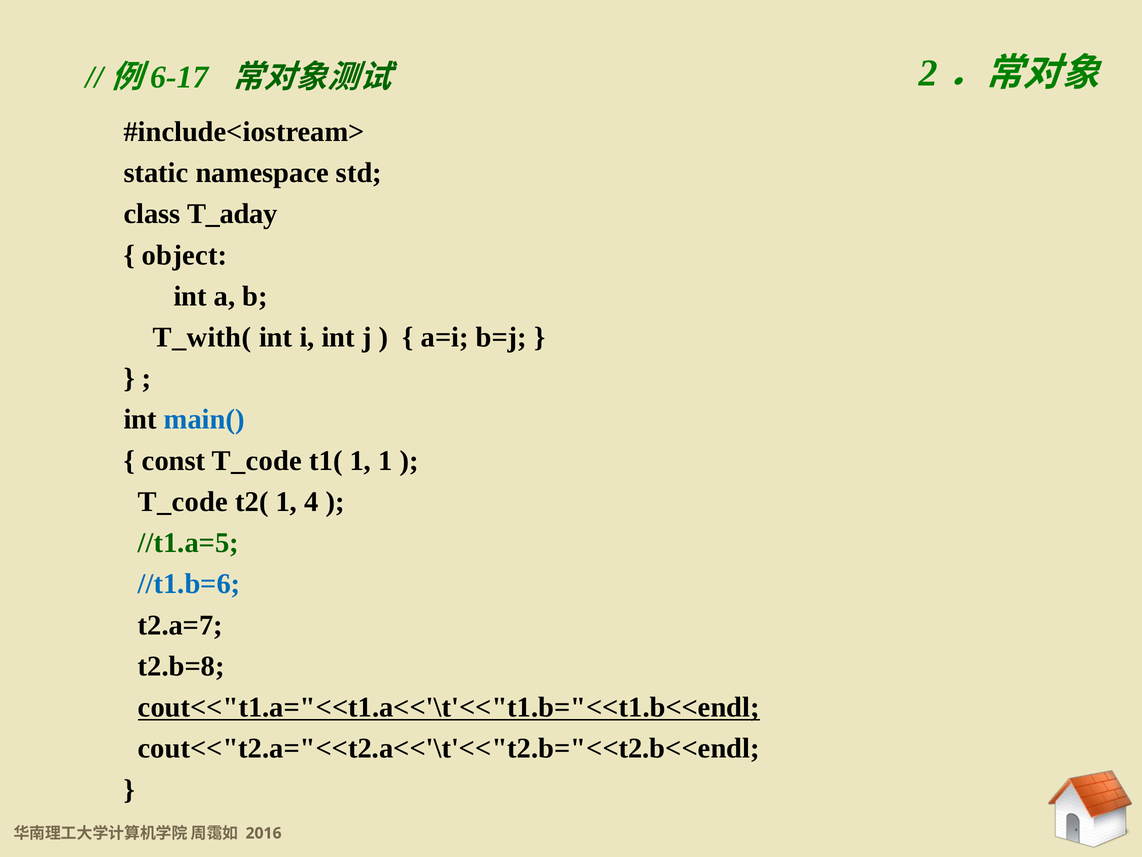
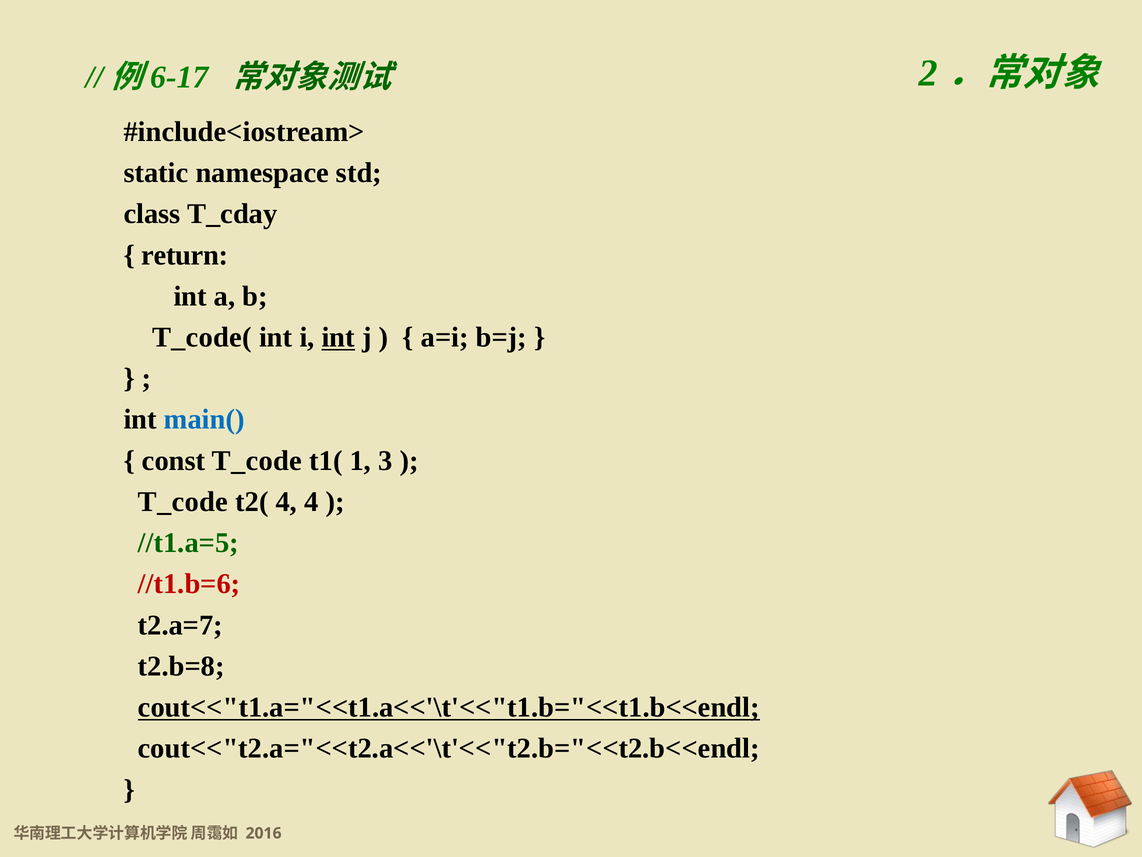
T_aday: T_aday -> T_cday (232, 214)
object: object -> return (185, 255)
T_with(: T_with( -> T_code( (202, 337)
int underline: none -> present (338, 337)
1 1: 1 -> 3 (385, 460)
t2( 1: 1 -> 4 (286, 502)
//t1.b=6 colour: blue -> red (189, 584)
